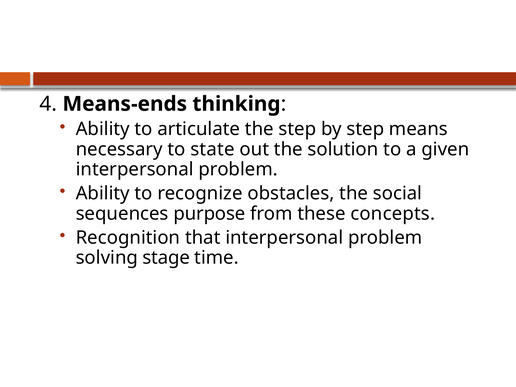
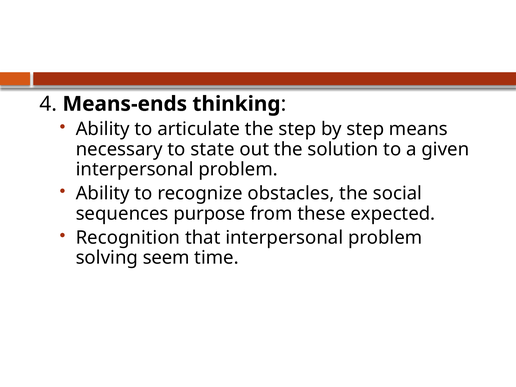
concepts: concepts -> expected (393, 214)
stage: stage -> seem (166, 258)
